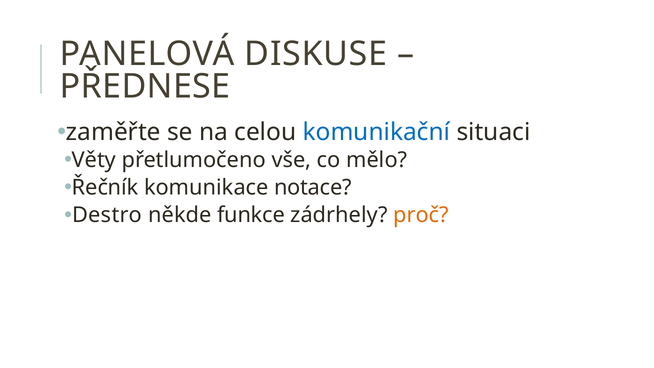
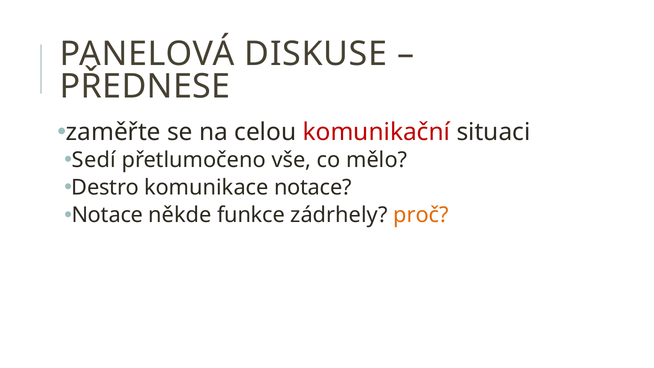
komunikační colour: blue -> red (376, 132)
Věty: Věty -> Sedí (94, 160)
Řečník: Řečník -> Destro (105, 187)
Destro: Destro -> Notace (107, 215)
